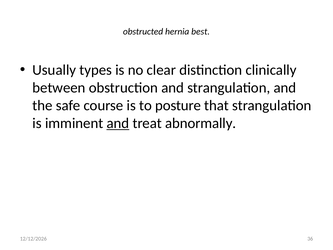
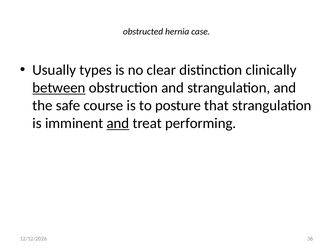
best: best -> case (201, 31)
between underline: none -> present (59, 88)
abnormally: abnormally -> performing (201, 123)
